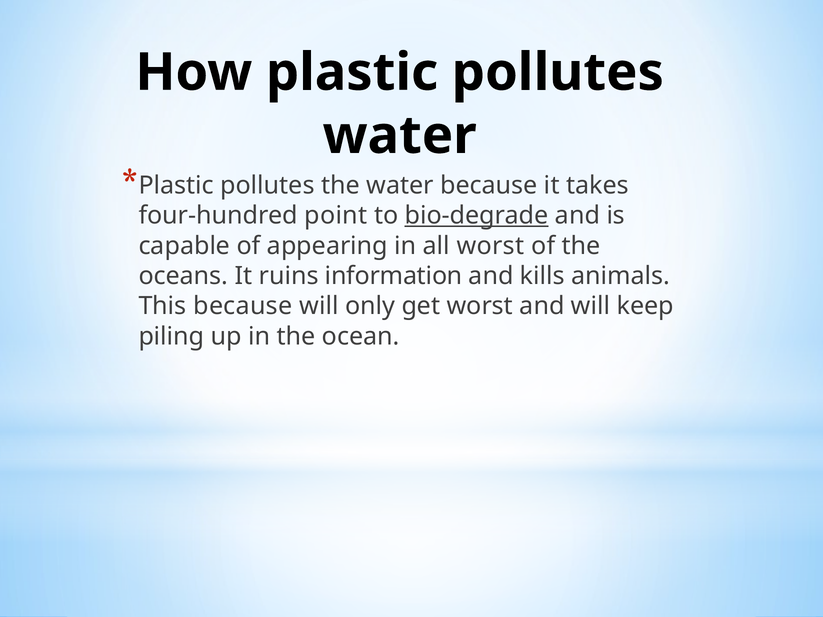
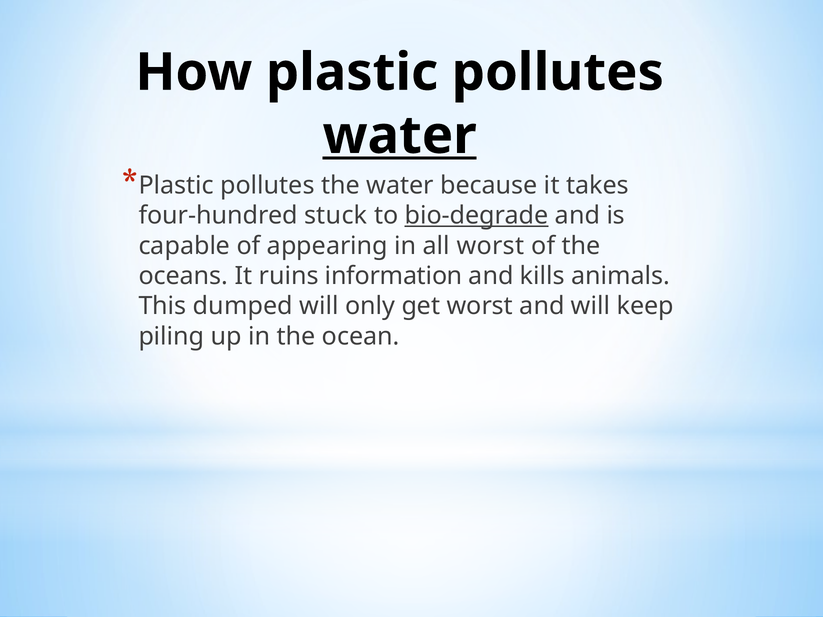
water underline: none -> present (400, 136)
point: point -> stuck (336, 216)
This because: because -> dumped (243, 306)
